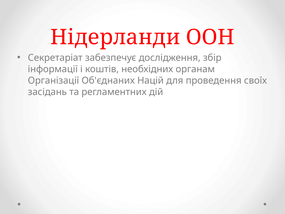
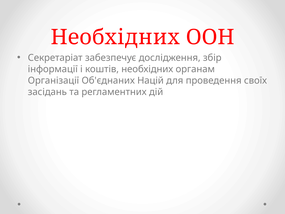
Нідерланди: Нідерланди -> Необхідних (115, 37)
